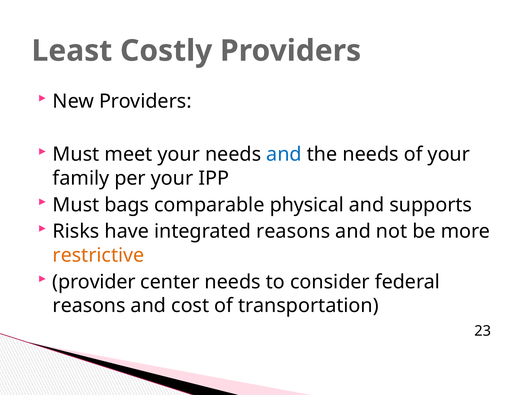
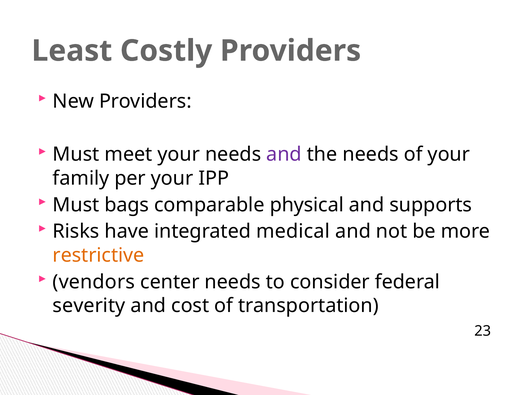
and colour: blue -> purple (284, 155)
integrated reasons: reasons -> medical (293, 232)
provider: provider -> vendors (94, 282)
reasons: reasons -> severity (89, 306)
